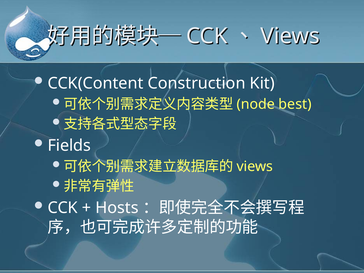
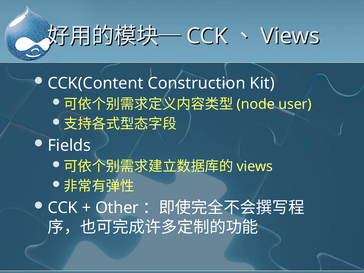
best: best -> user (295, 104)
Hosts: Hosts -> Other (117, 208)
